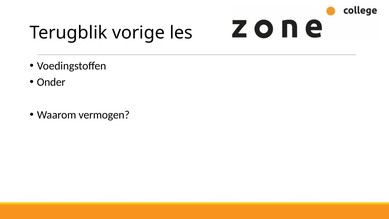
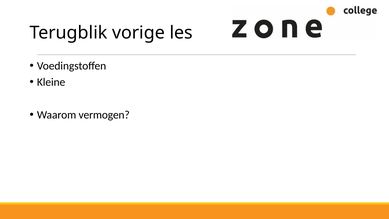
Onder: Onder -> Kleine (51, 82)
